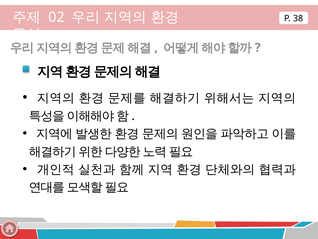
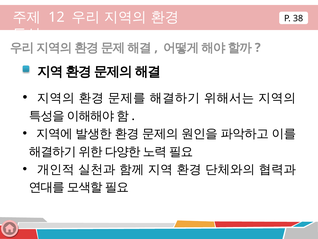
02: 02 -> 12 (57, 17)
